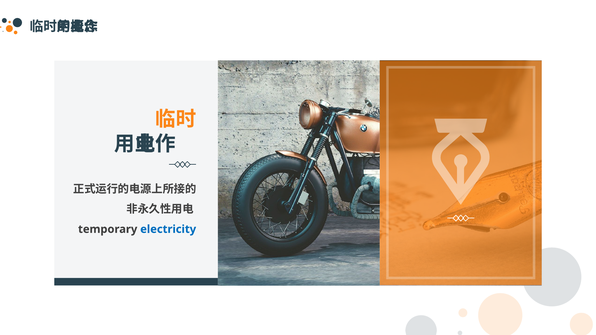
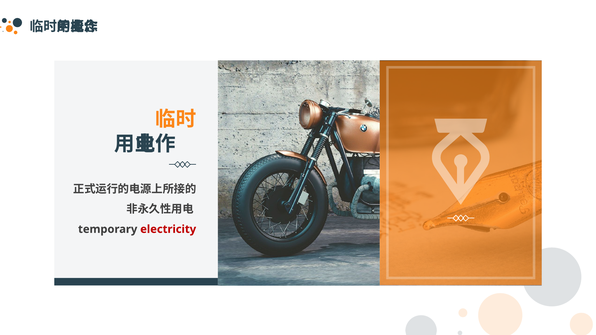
electricity colour: blue -> red (168, 229)
